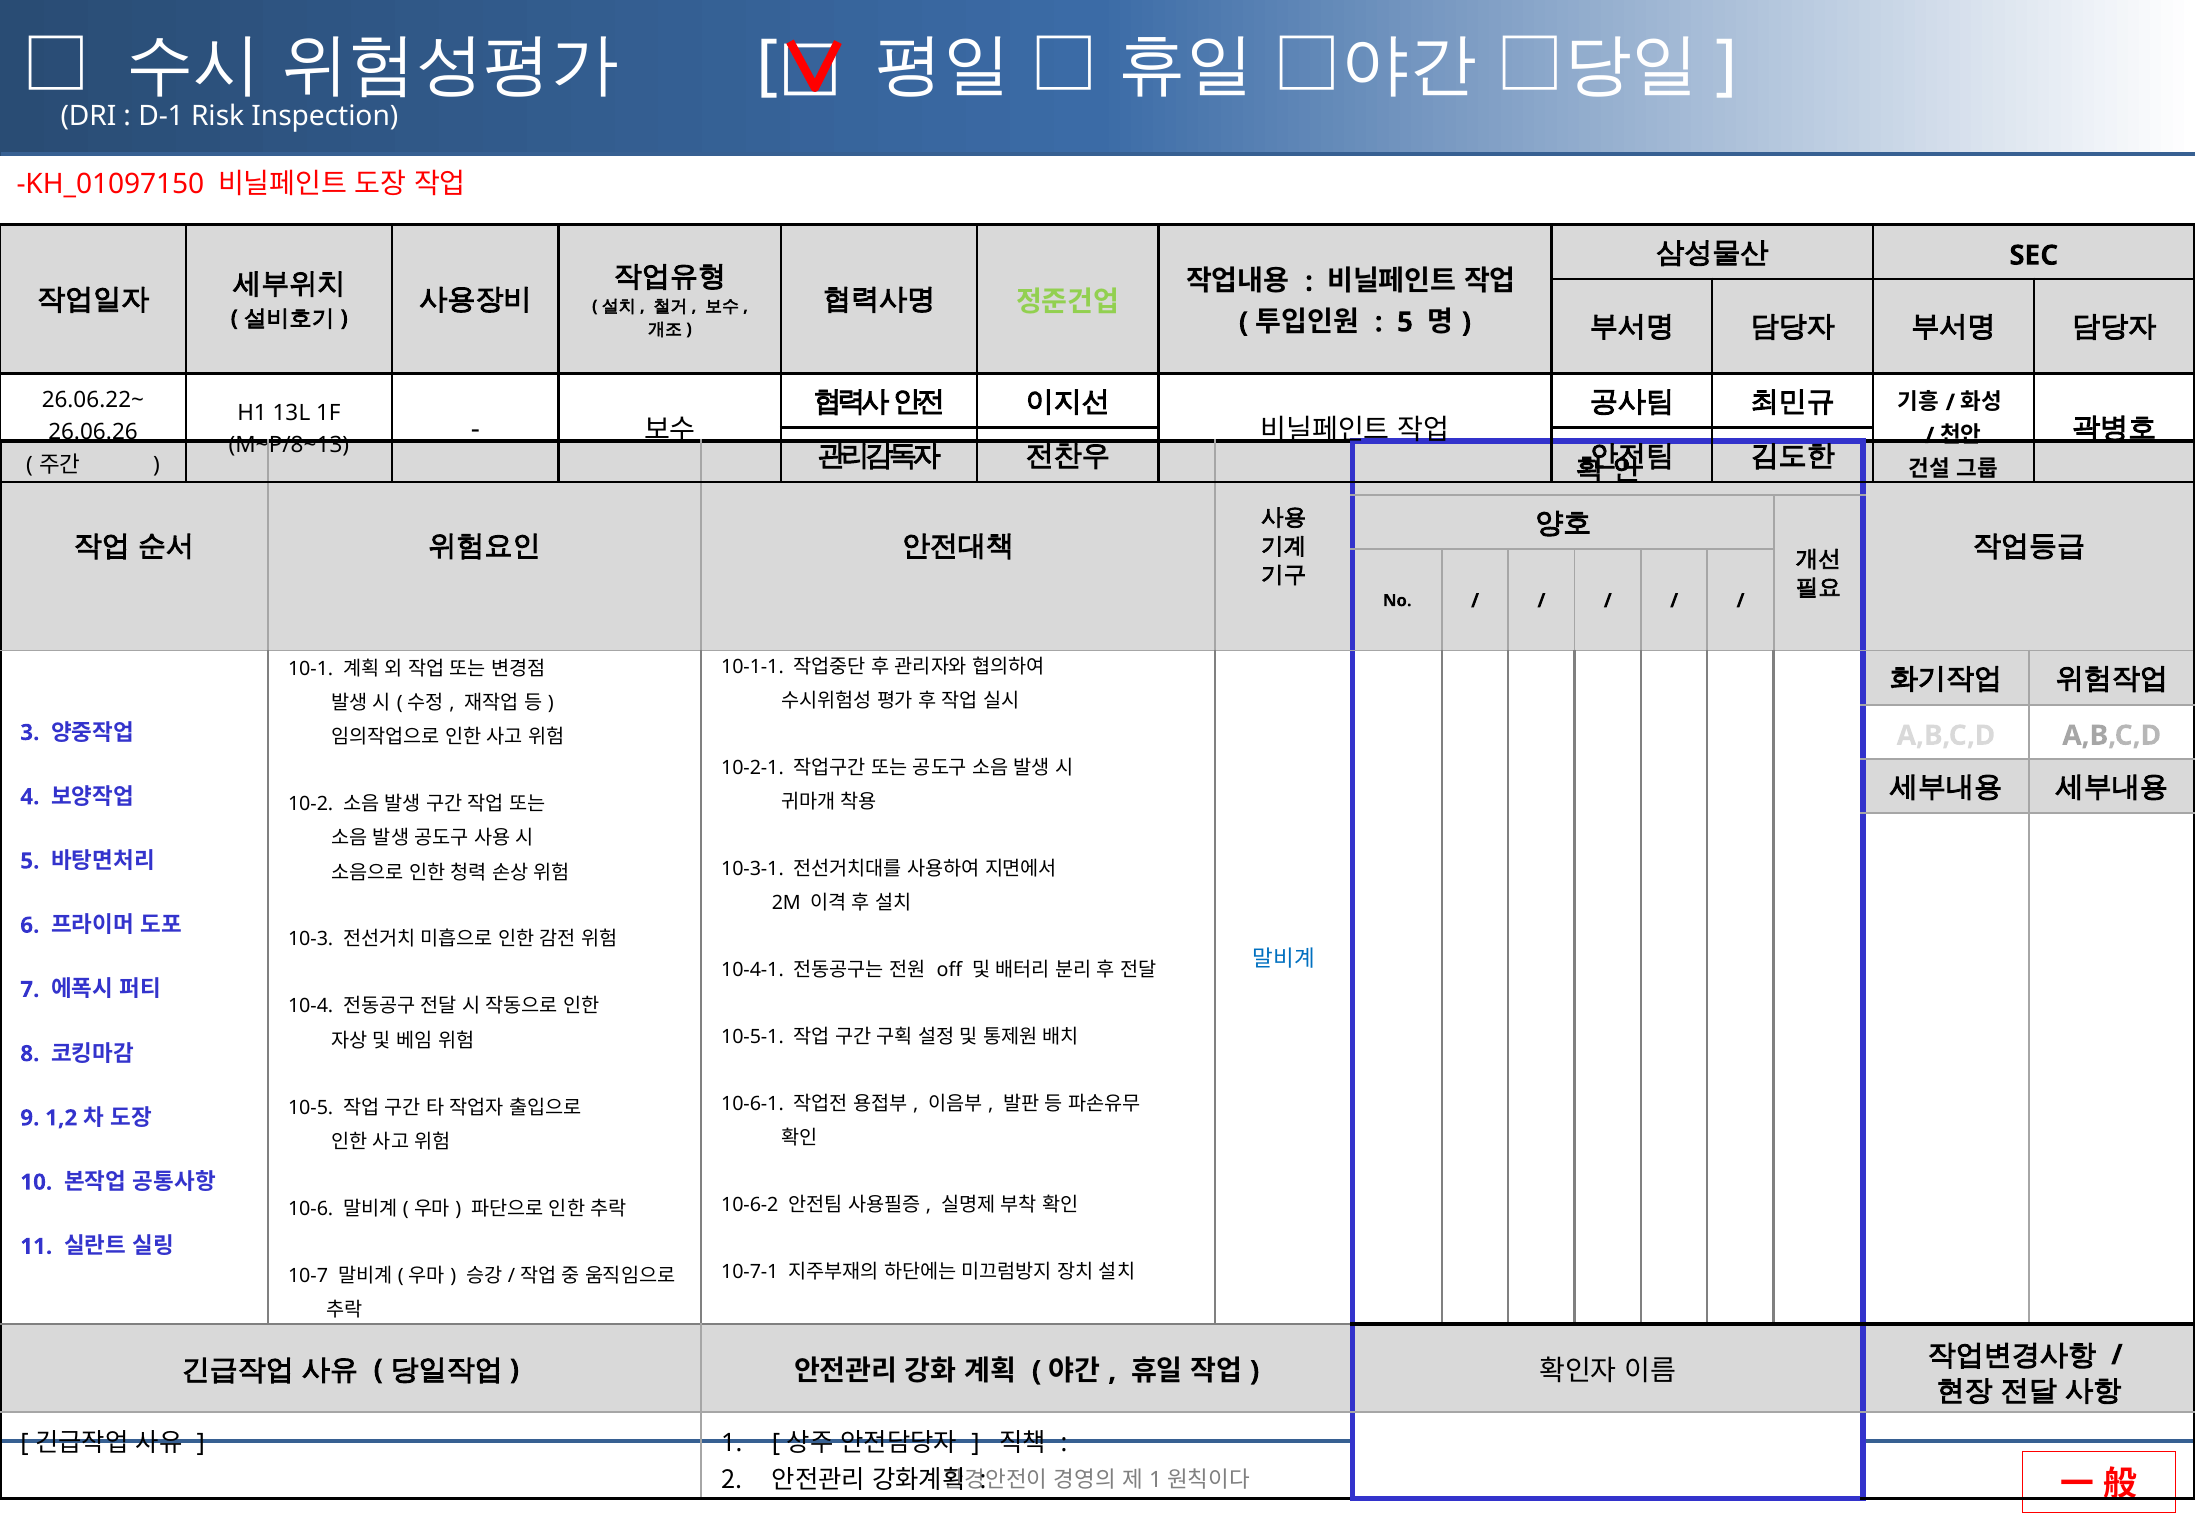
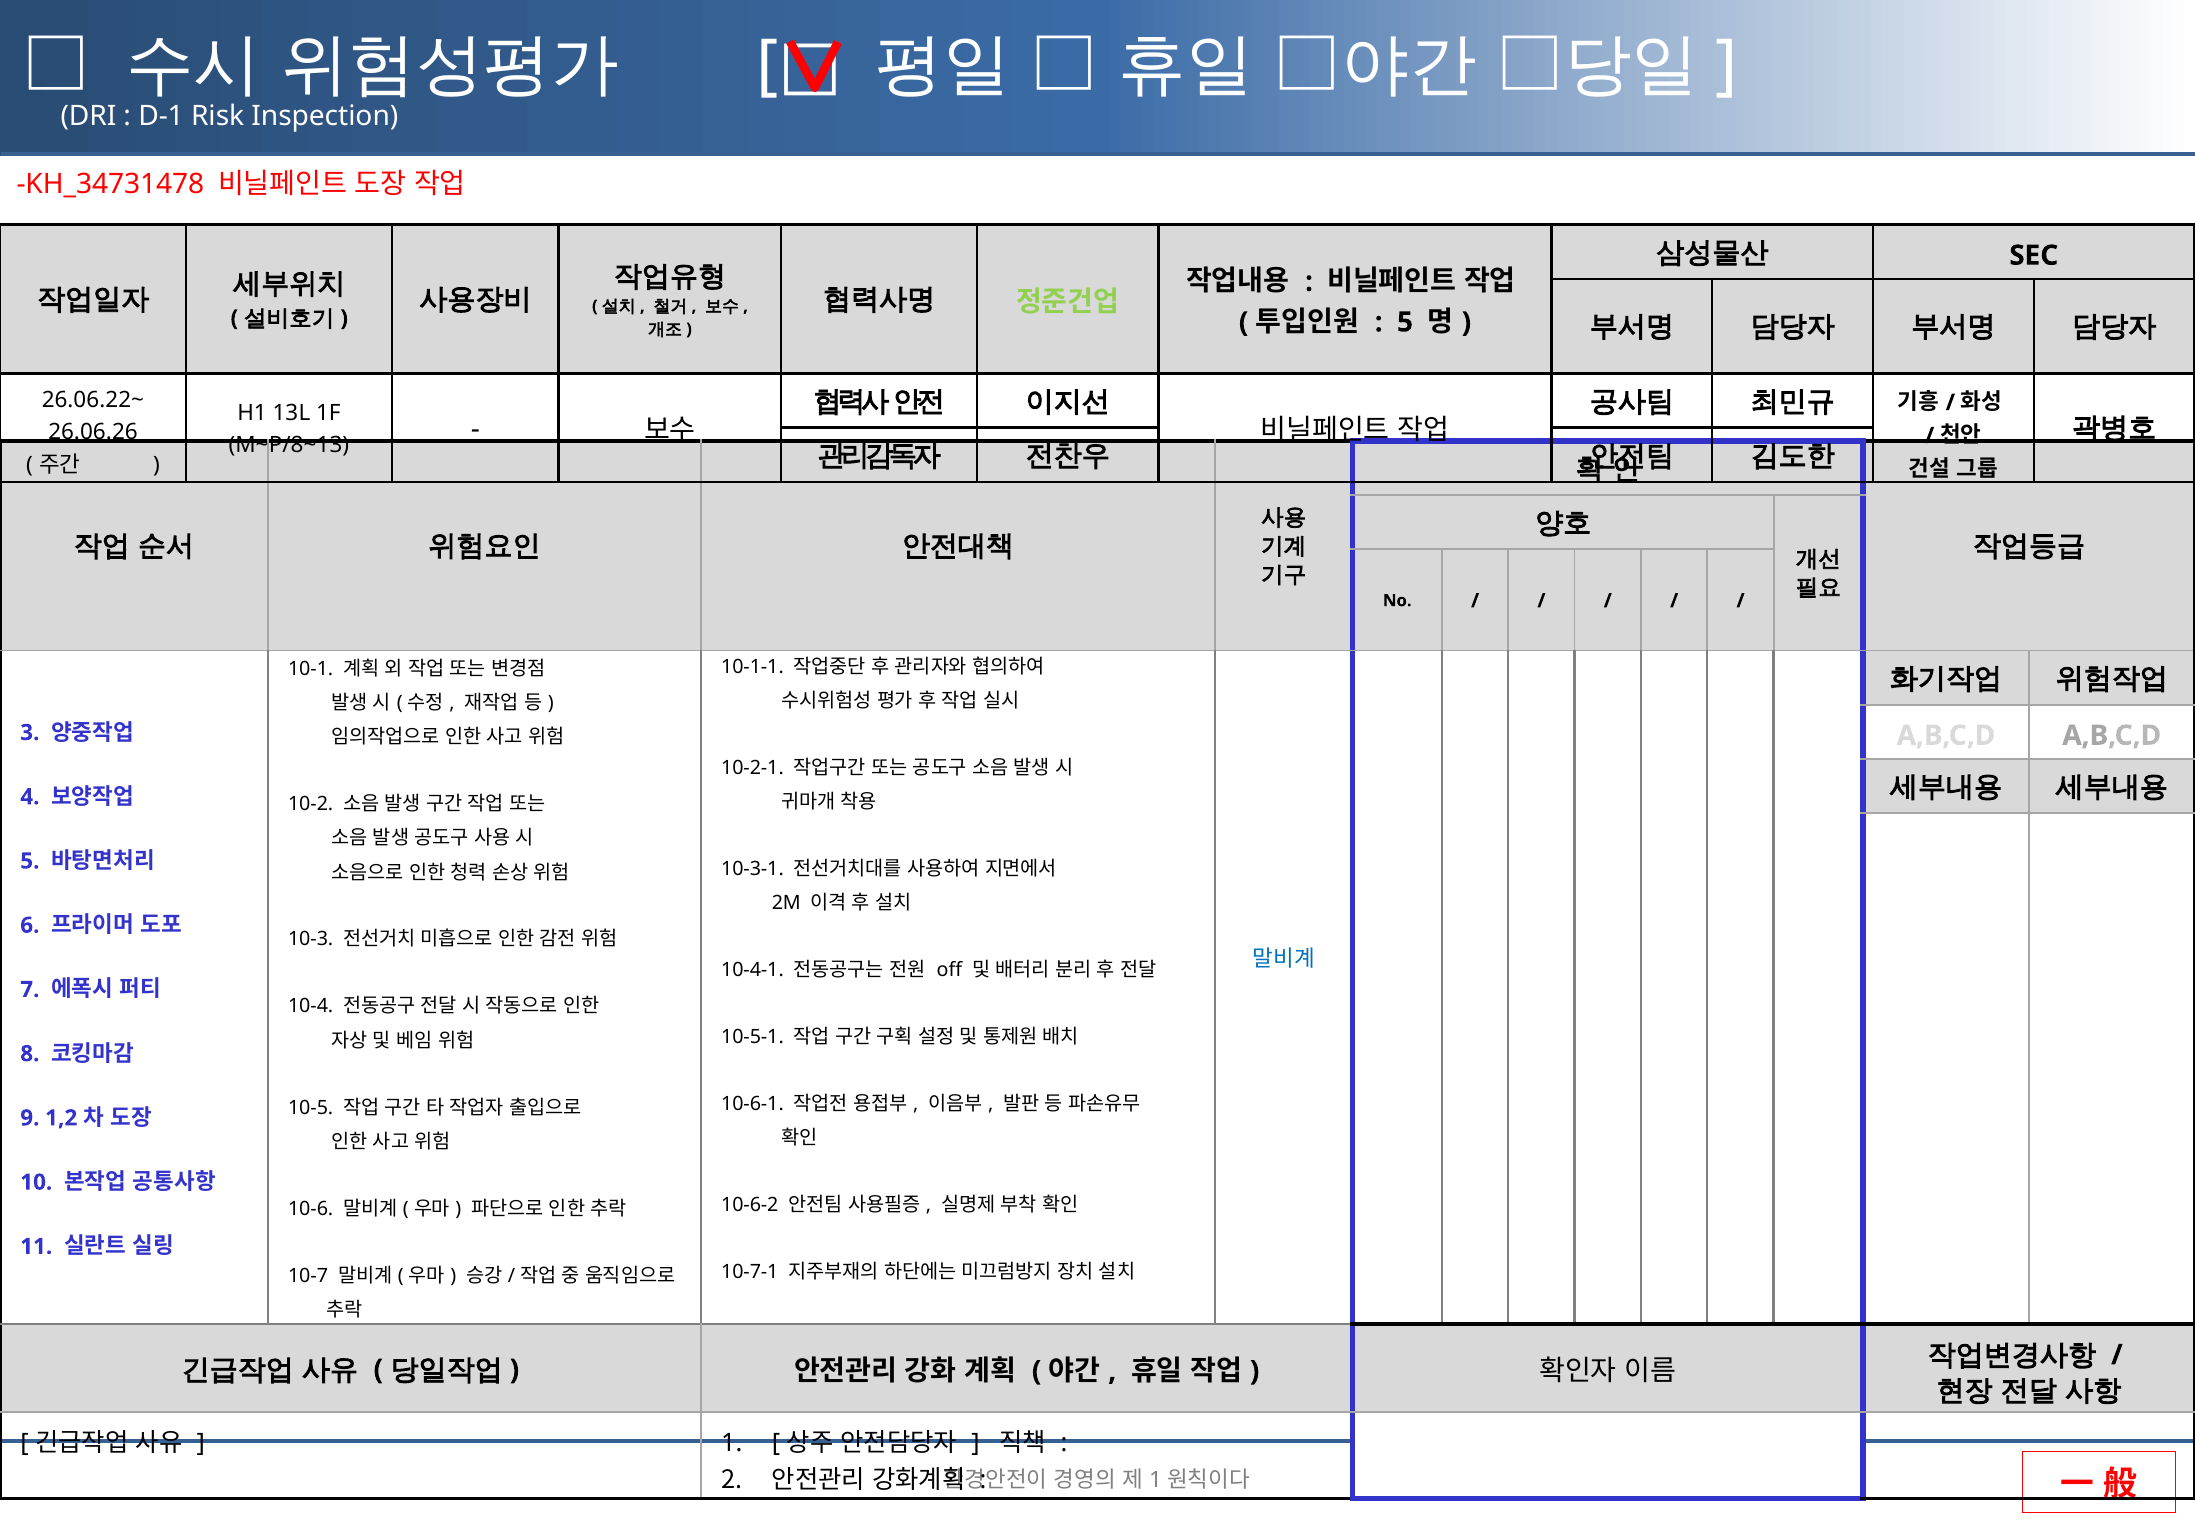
KH_01097150: KH_01097150 -> KH_34731478 (110, 184)
